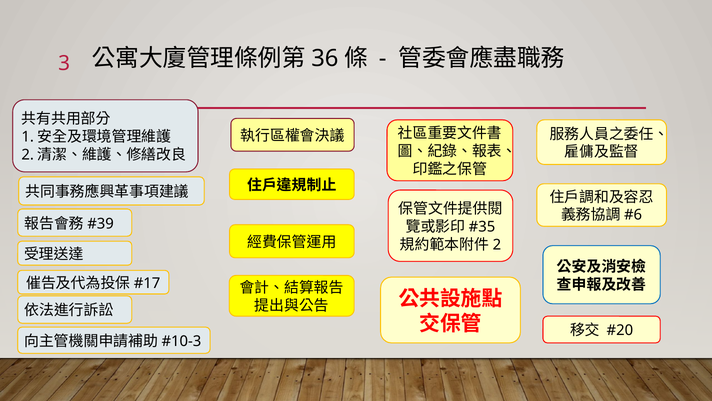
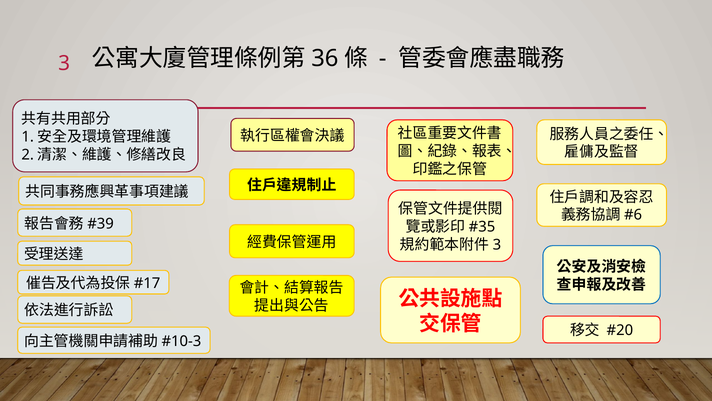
2: 2 -> 3 (497, 244)
